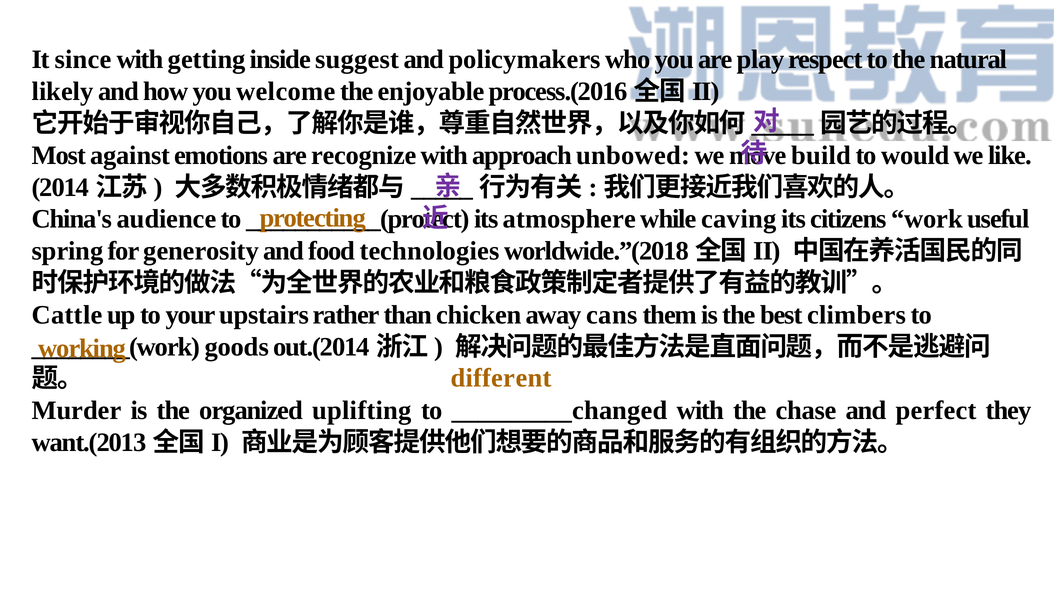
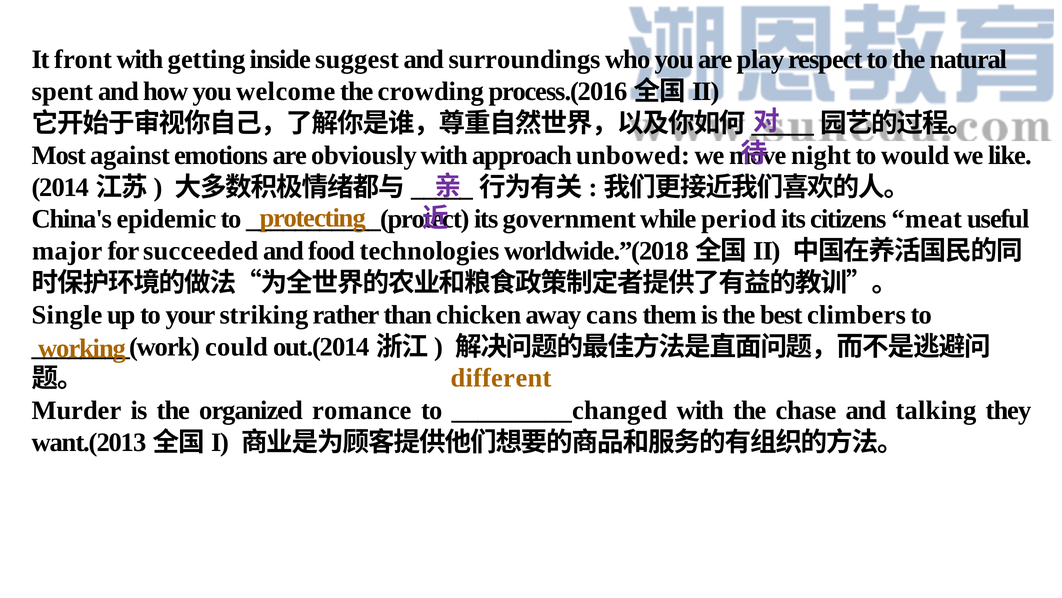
since: since -> front (83, 60)
policymakers: policymakers -> surroundings (525, 60)
likely: likely -> spent (63, 91)
enjoyable: enjoyable -> crowding (431, 91)
recognize: recognize -> obviously (364, 155)
build: build -> night (821, 155)
audience: audience -> epidemic (167, 219)
atmosphere: atmosphere -> government (569, 219)
caving: caving -> period (739, 219)
work: work -> meat (927, 219)
spring: spring -> major (67, 251)
generosity: generosity -> succeeded (201, 251)
Cattle: Cattle -> Single (67, 315)
upstairs: upstairs -> striking (264, 315)
goods: goods -> could (237, 346)
uplifting: uplifting -> romance (362, 410)
perfect: perfect -> talking (936, 410)
